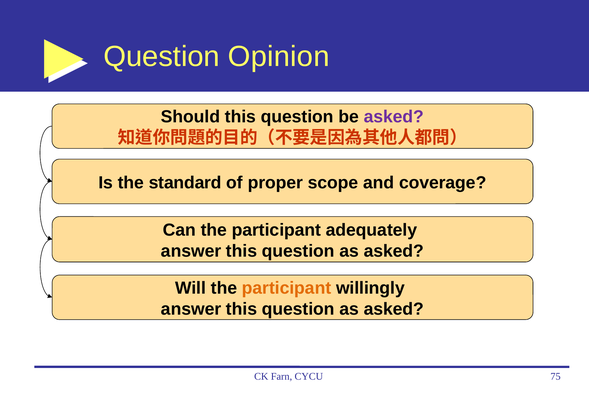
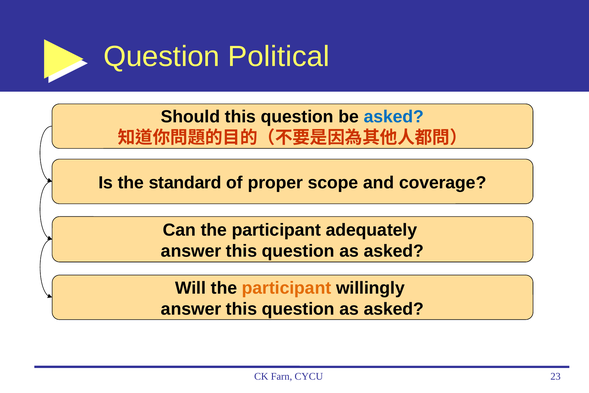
Opinion: Opinion -> Political (279, 57)
asked colour: purple -> blue (394, 117)
75: 75 -> 23 (556, 376)
